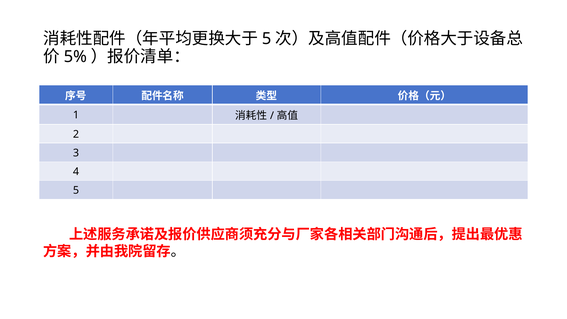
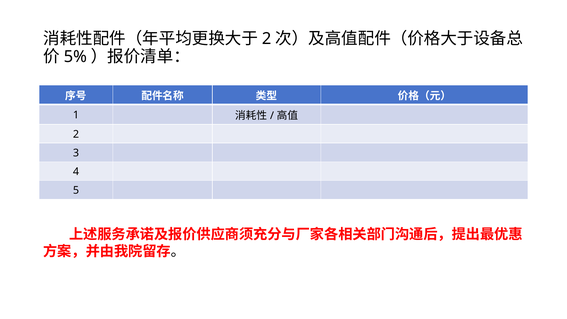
5: 5 -> 2 (267, 39)
